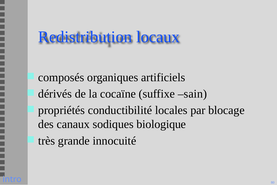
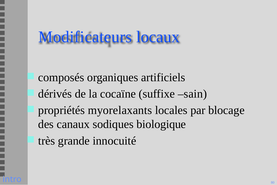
Redistribution: Redistribution -> Modificateurs (85, 37)
conductibilité: conductibilité -> myorelaxants (120, 110)
